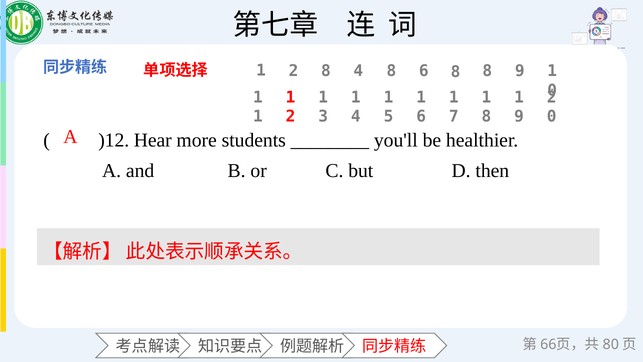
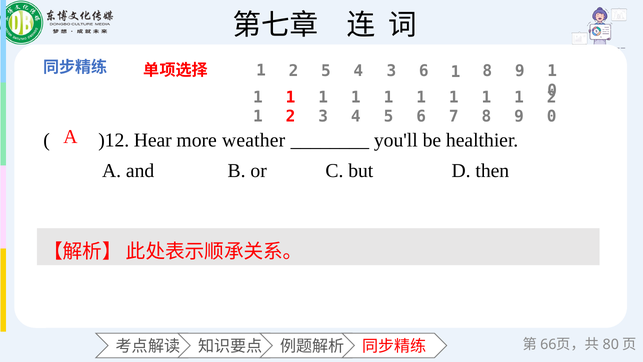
2 8: 8 -> 5 (326, 71)
4 8: 8 -> 3 (391, 71)
8: 8 -> 1 (455, 72)
students: students -> weather (254, 140)
